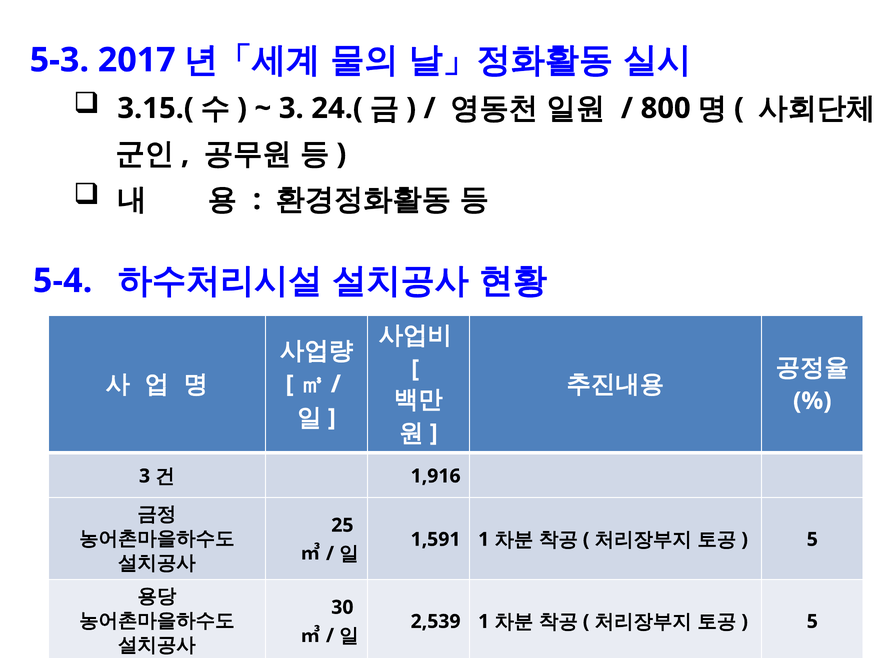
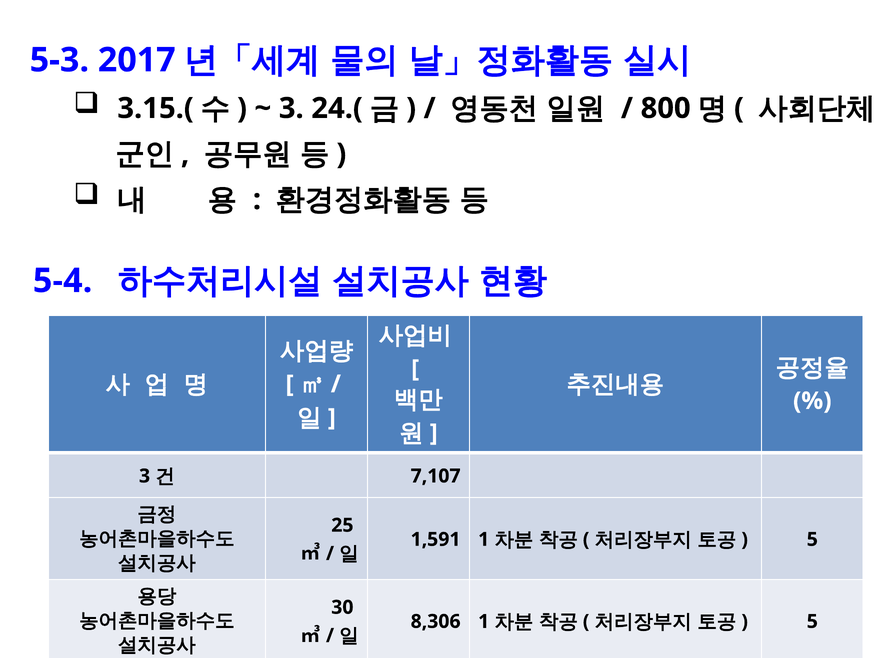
1,916: 1,916 -> 7,107 (436, 476)
2,539: 2,539 -> 8,306 (436, 621)
